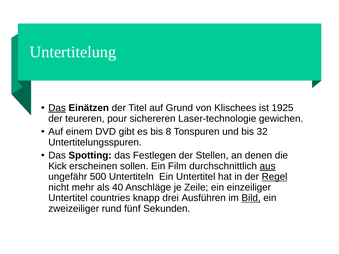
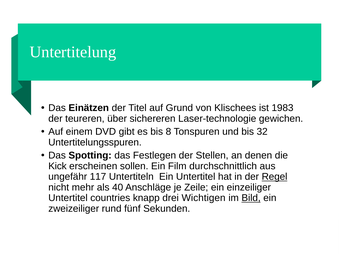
Das underline: present -> none (57, 108)
1925: 1925 -> 1983 (283, 108)
pour: pour -> über (117, 119)
aus underline: present -> none (268, 166)
500: 500 -> 117 (98, 177)
Ausführen: Ausführen -> Wichtigen (204, 198)
